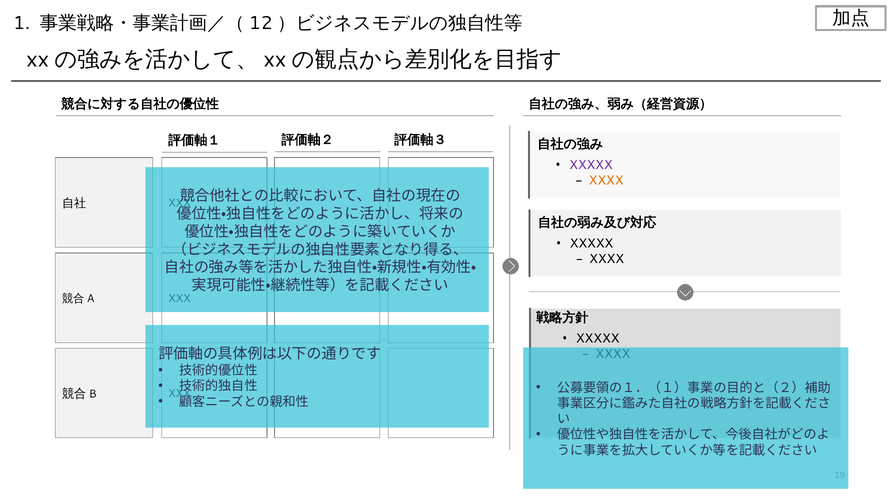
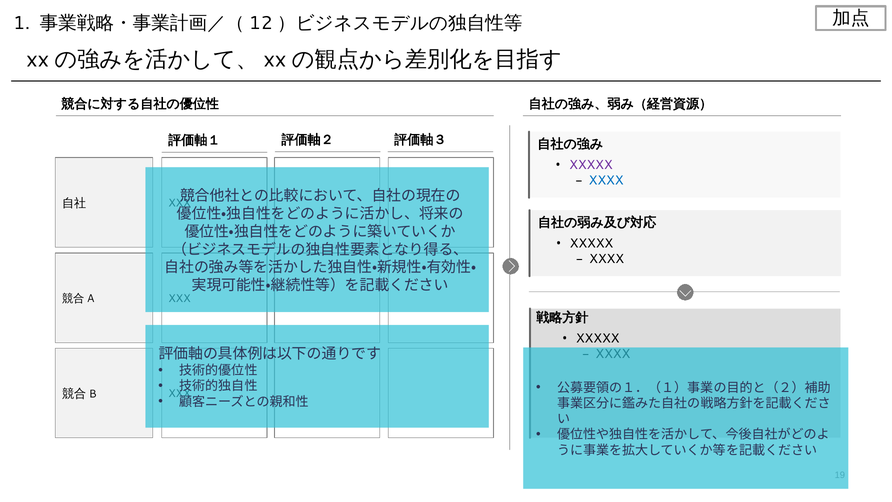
XXXX colour: orange -> blue (606, 181)
